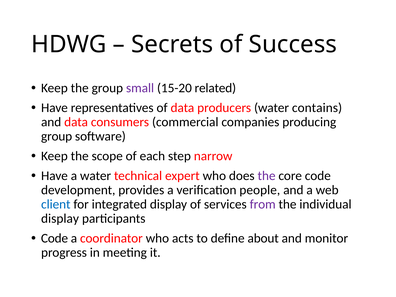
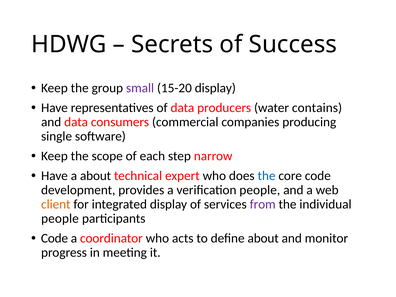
15-20 related: related -> display (215, 88)
group: group -> single (57, 136)
a water: water -> about (96, 176)
the colour: purple -> blue (267, 176)
client colour: blue -> orange (56, 204)
display: display -> people (60, 219)
